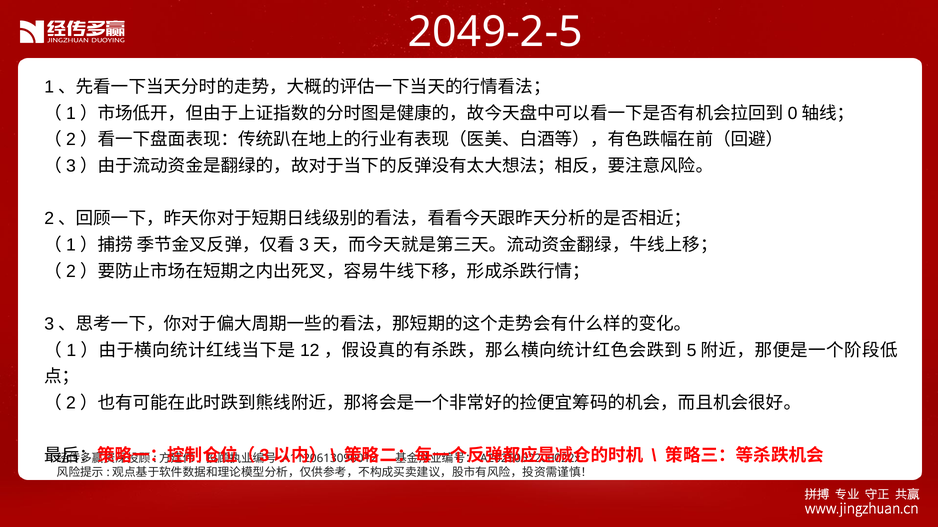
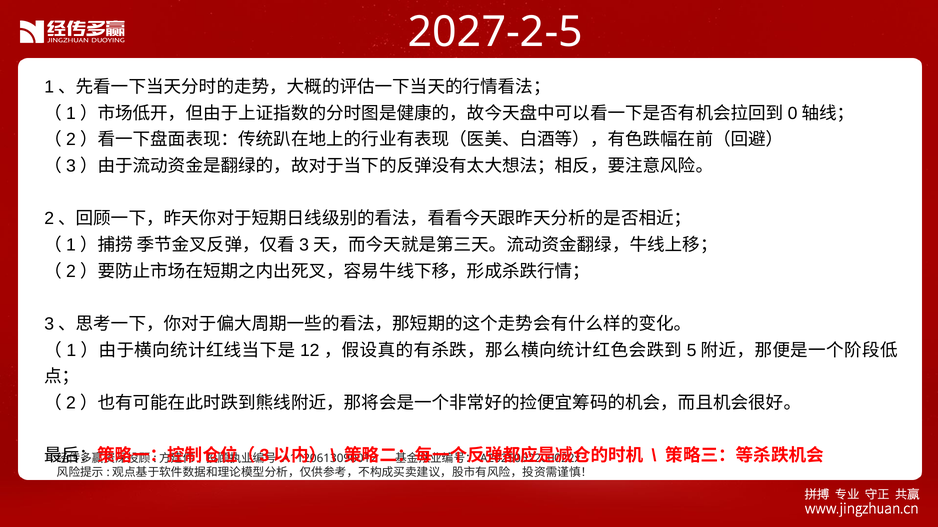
2049-2-5: 2049-2-5 -> 2027-2-5 (495, 32)
